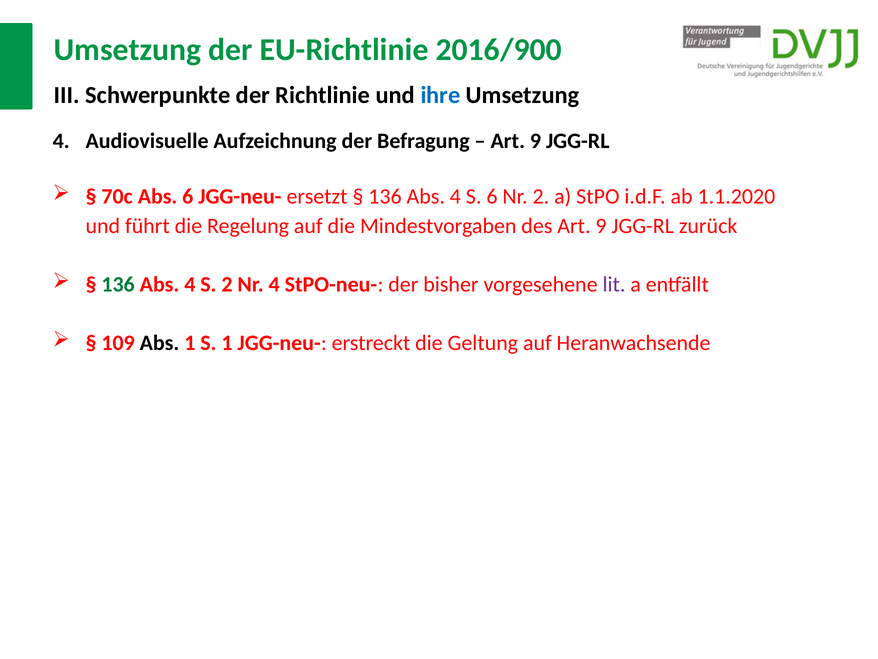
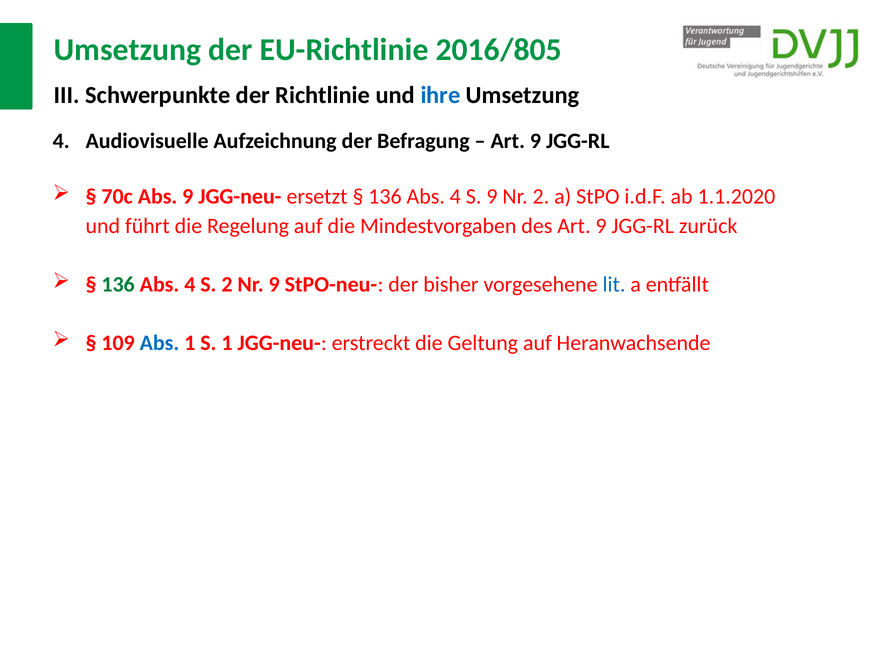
2016/900: 2016/900 -> 2016/805 (499, 50)
Abs 6: 6 -> 9 (188, 197)
S 6: 6 -> 9 (492, 197)
Nr 4: 4 -> 9 (274, 284)
lit colour: purple -> blue (614, 284)
Abs colour: black -> blue (159, 343)
